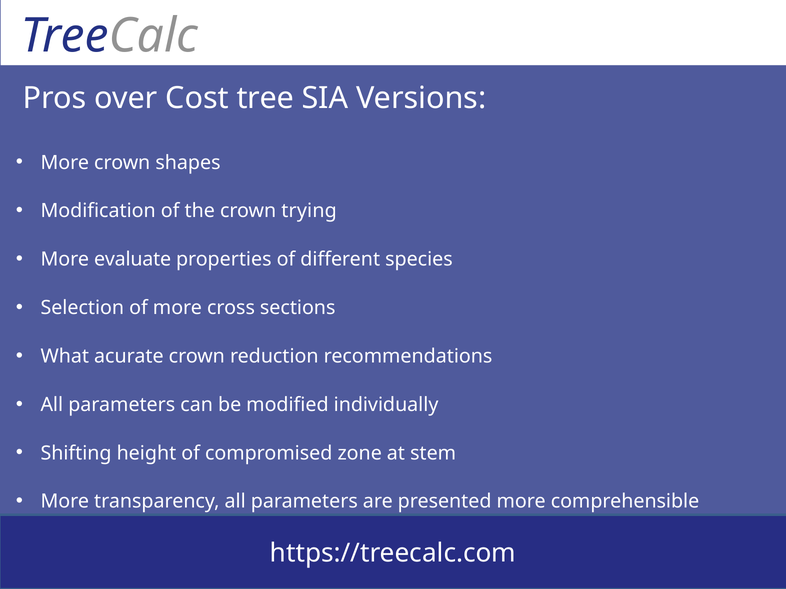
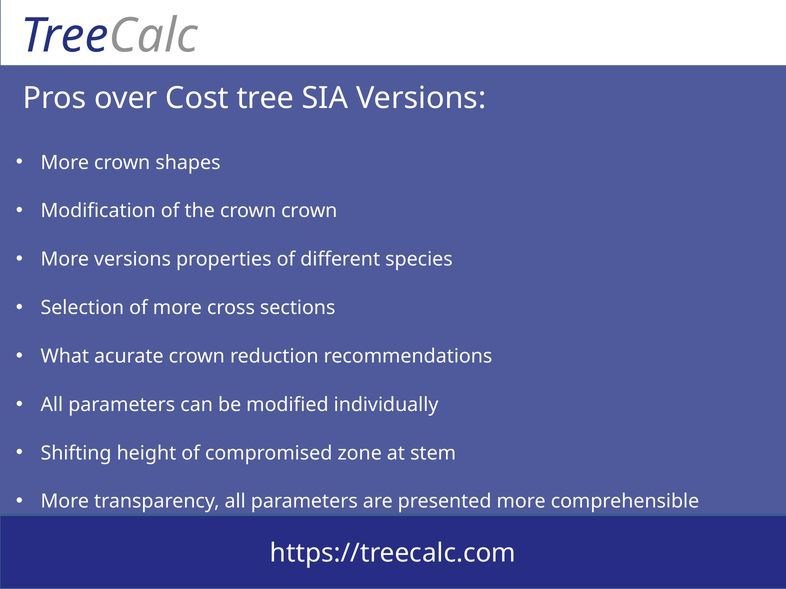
crown trying: trying -> crown (309, 211)
More evaluate: evaluate -> versions (133, 260)
